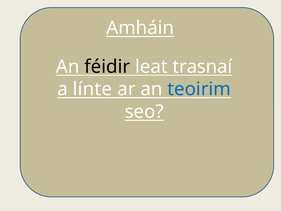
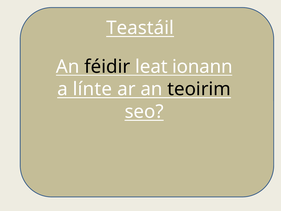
Amháin: Amháin -> Teastáil (140, 28)
trasnaí: trasnaí -> ionann (202, 67)
teoirim colour: blue -> black (199, 89)
